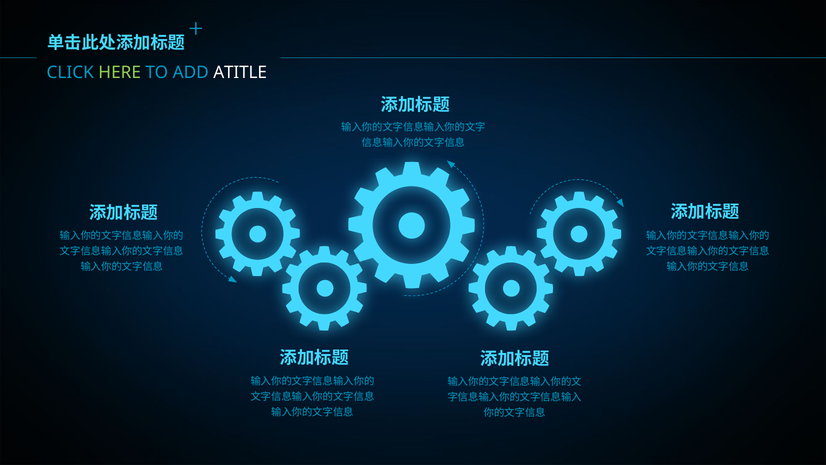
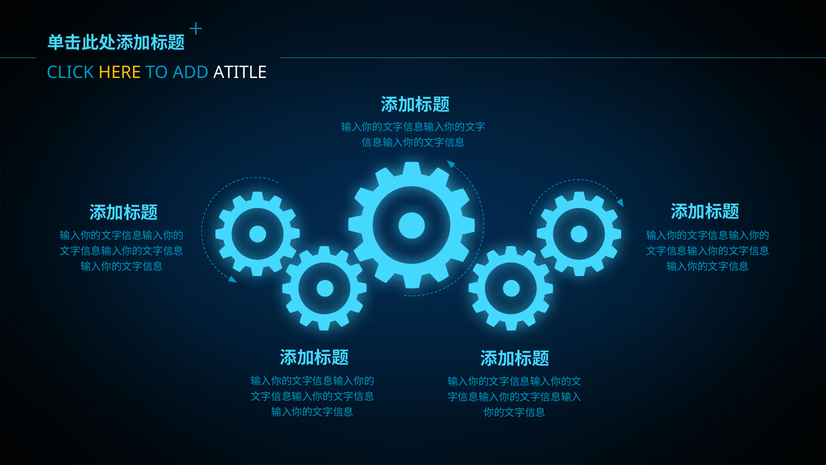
HERE colour: light green -> yellow (120, 73)
